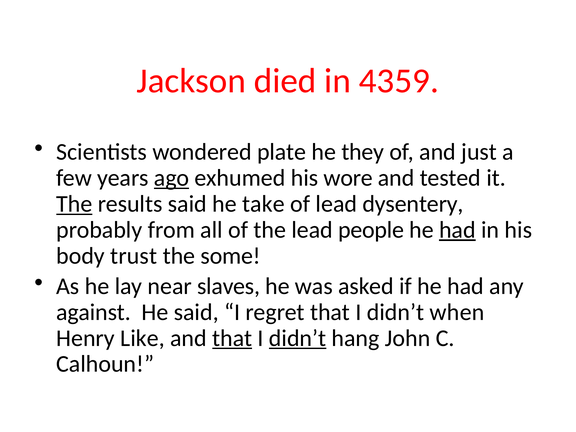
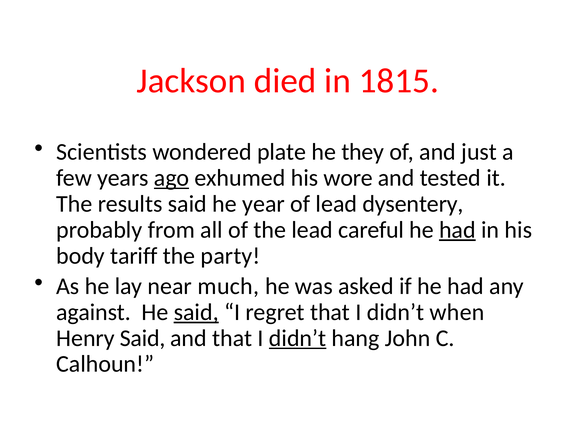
4359: 4359 -> 1815 (399, 81)
The underline: present -> none (74, 204)
take: take -> year (264, 204)
people: people -> careful (371, 230)
trust: trust -> tariff (134, 256)
some: some -> party (230, 256)
slaves: slaves -> much (228, 286)
said underline: none -> present (196, 312)
Henry Like: Like -> Said (143, 338)
that underline: present -> none (232, 338)
